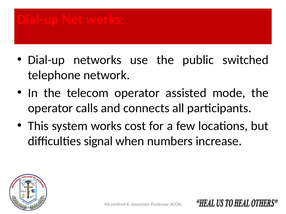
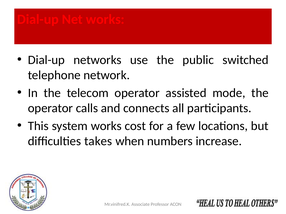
signal: signal -> takes (98, 141)
